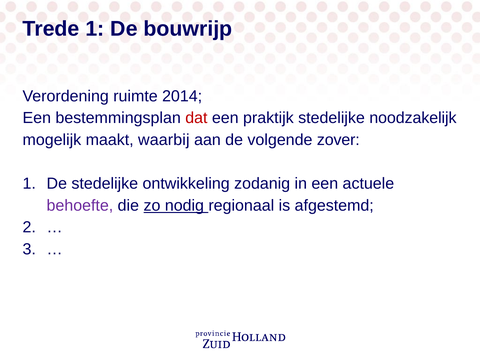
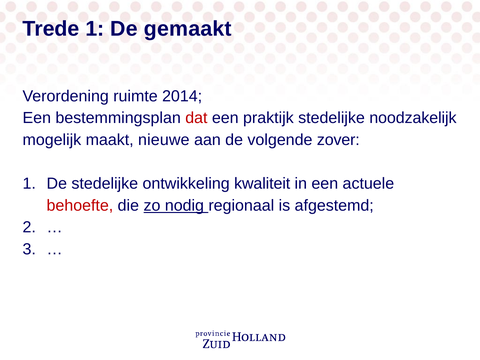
bouwrijp: bouwrijp -> gemaakt (188, 29)
waarbij: waarbij -> nieuwe (164, 140)
zodanig: zodanig -> kwaliteit (262, 184)
behoefte colour: purple -> red (80, 205)
